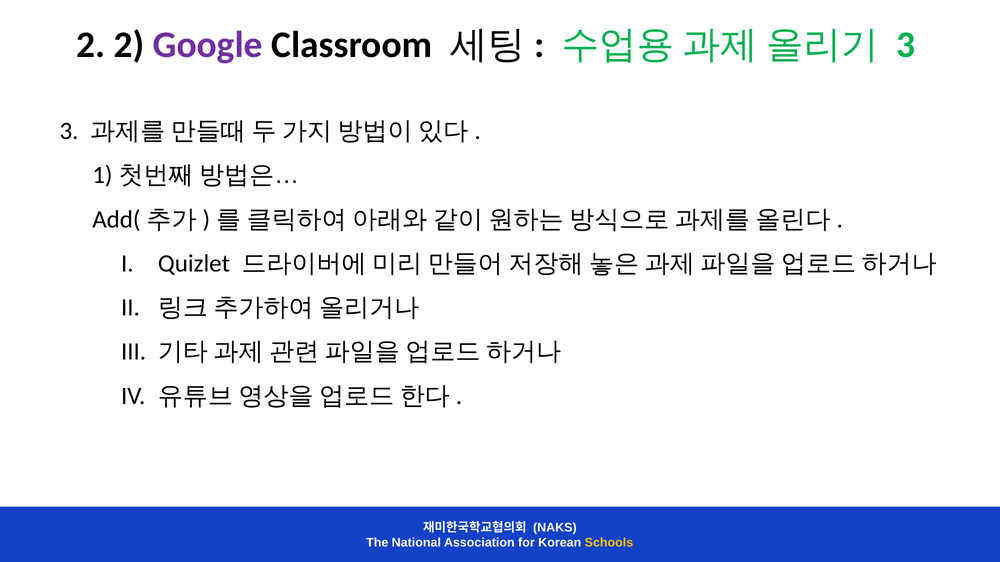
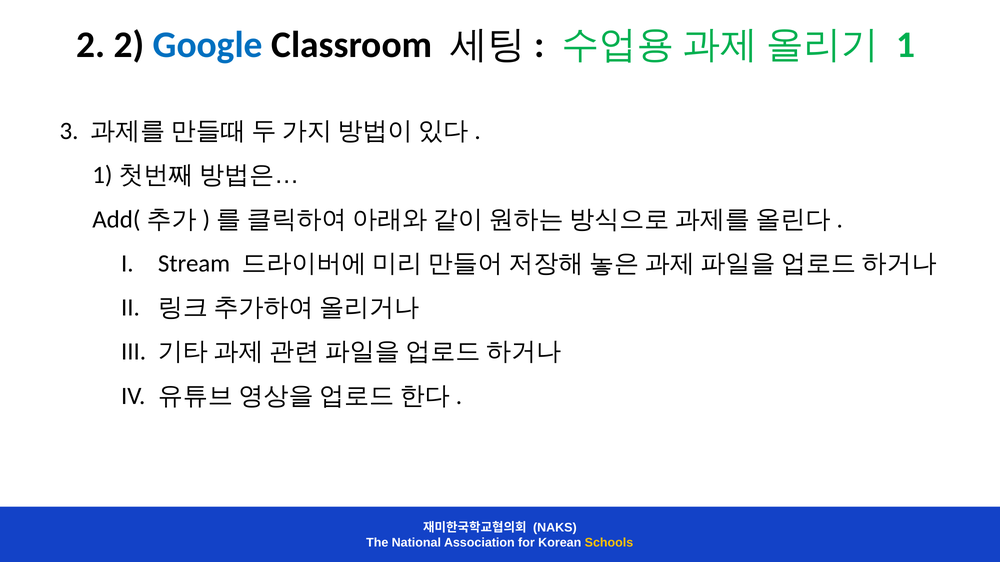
Google colour: purple -> blue (208, 45)
3: 3 -> 1 (906, 45)
Quizlet: Quizlet -> Stream (194, 264)
